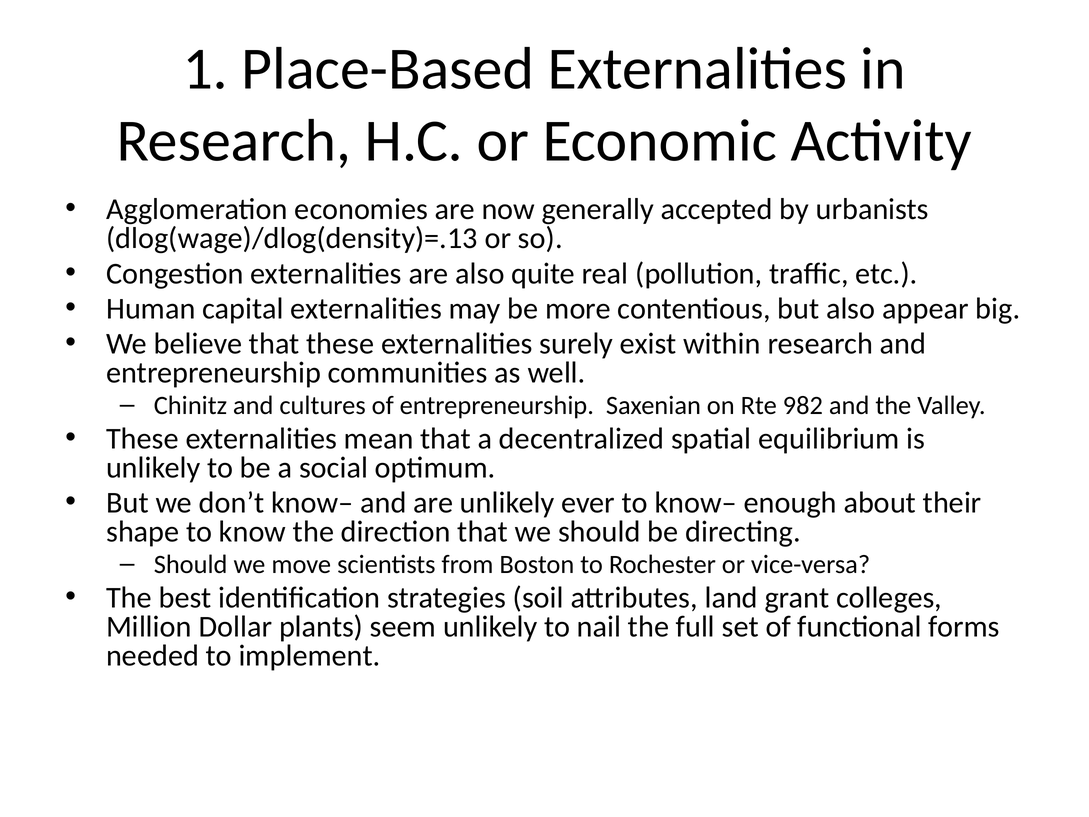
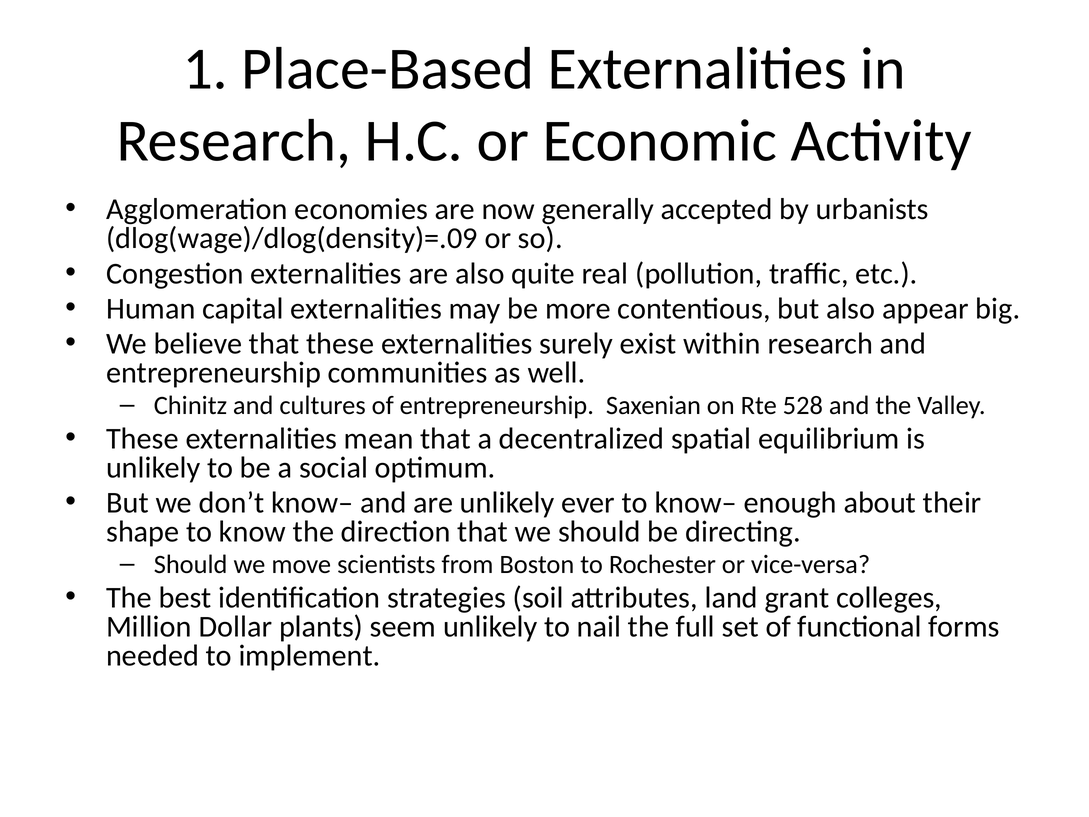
dlog(wage)/dlog(density)=.13: dlog(wage)/dlog(density)=.13 -> dlog(wage)/dlog(density)=.09 (292, 238)
982: 982 -> 528 (803, 405)
